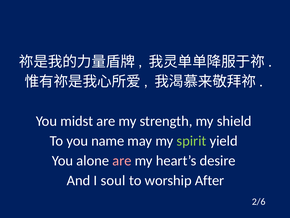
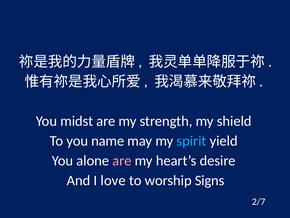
spirit colour: light green -> light blue (191, 141)
soul: soul -> love (113, 180)
After: After -> Signs (210, 180)
2/6: 2/6 -> 2/7 (259, 201)
